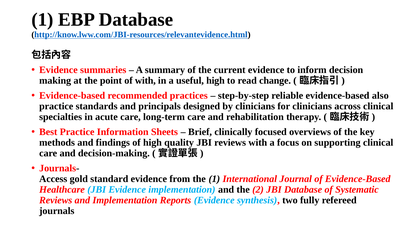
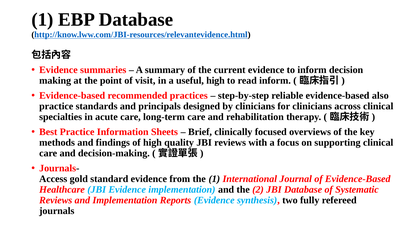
of with: with -> visit (145, 81)
read change: change -> inform (275, 81)
